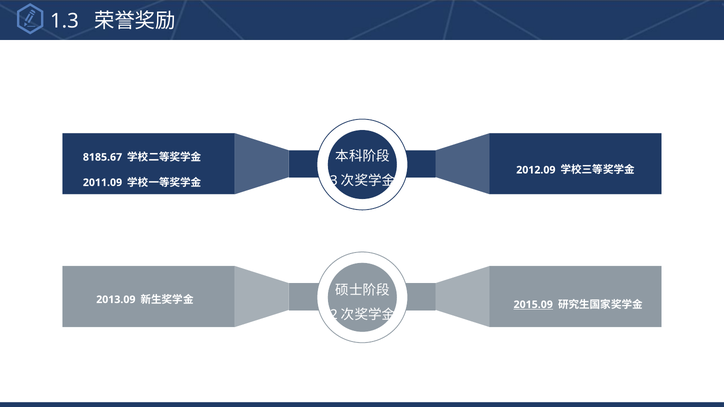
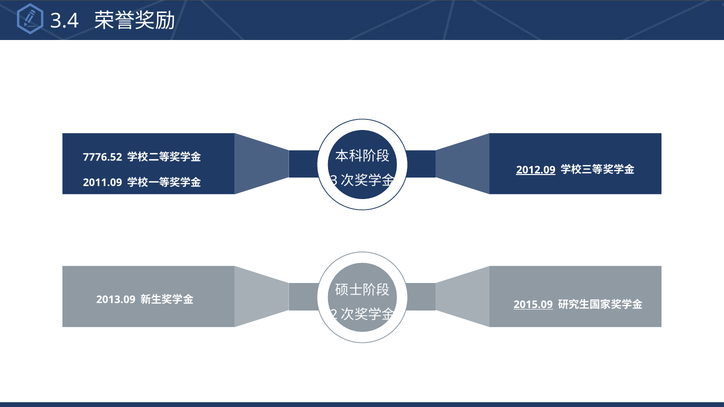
1.3: 1.3 -> 3.4 (64, 21)
8185.67: 8185.67 -> 7776.52 (103, 157)
2012.09 underline: none -> present (536, 170)
